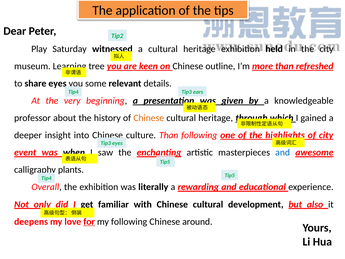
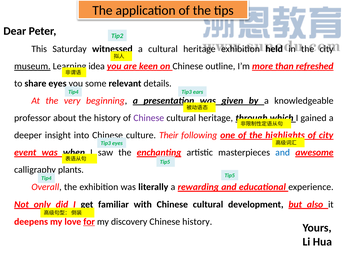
Play: Play -> This (39, 49)
museum underline: none -> present (32, 66)
tree: tree -> idea (97, 66)
Chinese colour: orange -> purple (149, 118)
culture Than: Than -> Their (169, 135)
my following: following -> discovery (129, 221)
Chinese around: around -> history (197, 221)
